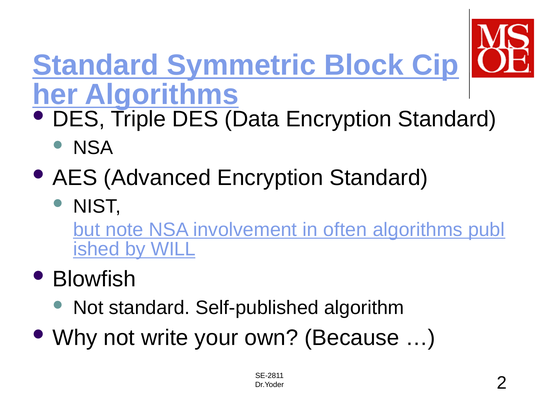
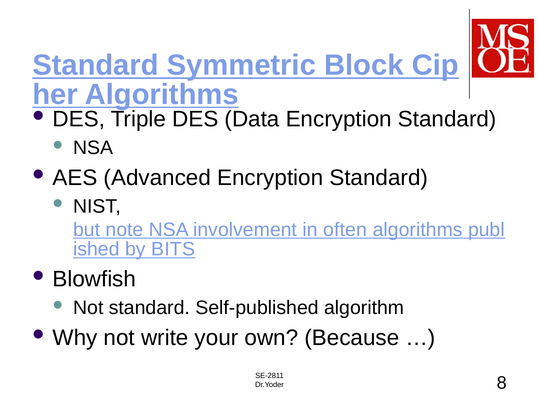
WILL: WILL -> BITS (173, 249)
2: 2 -> 8 (502, 383)
